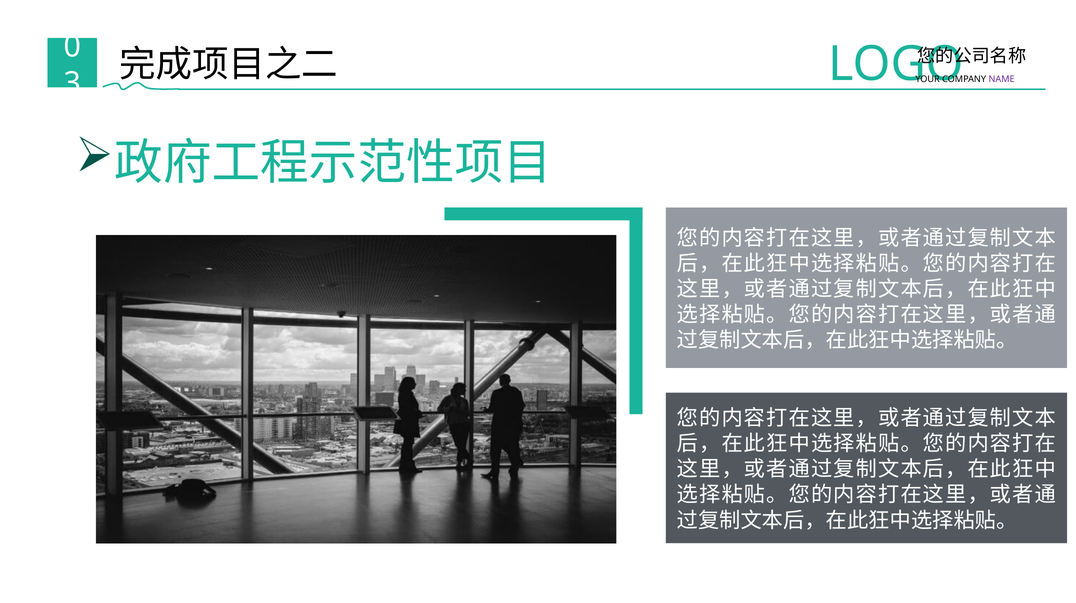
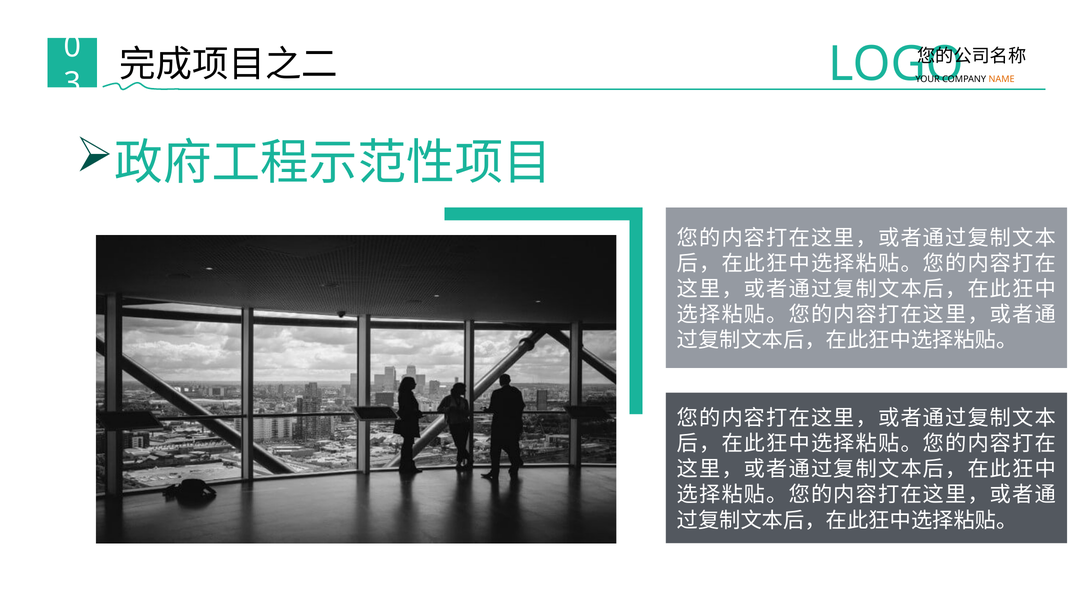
NAME colour: purple -> orange (1002, 79)
